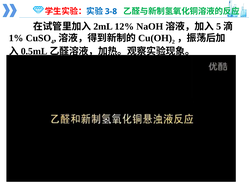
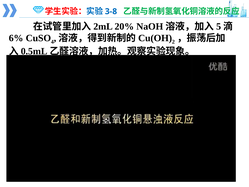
12%: 12% -> 20% (124, 26)
1%: 1% -> 6% (16, 38)
